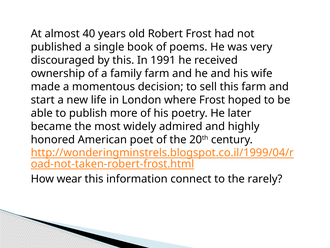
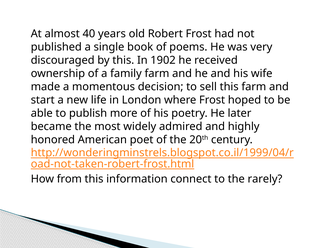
1991: 1991 -> 1902 (163, 60)
wear: wear -> from (69, 179)
